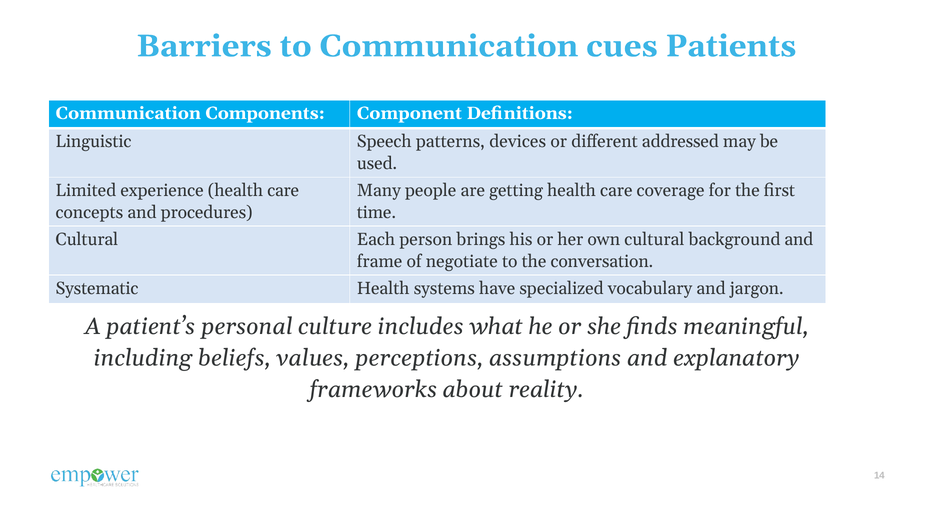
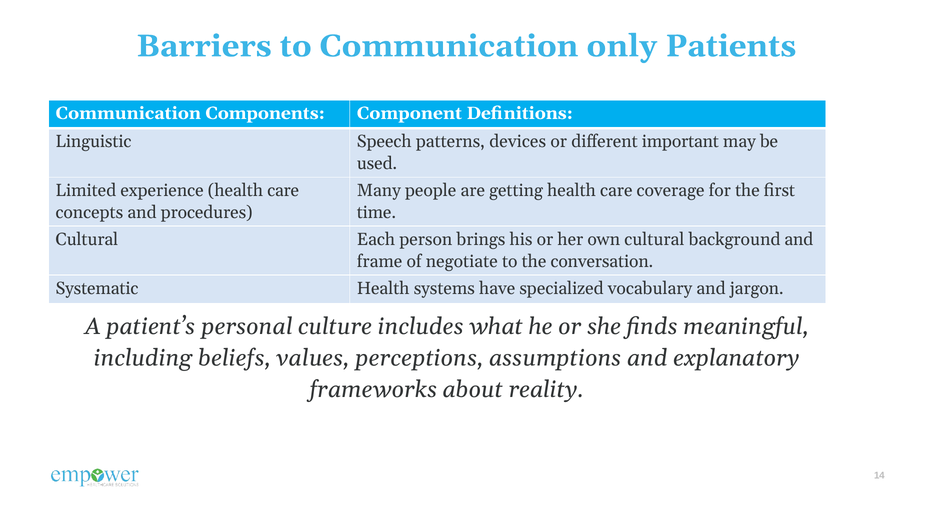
cues: cues -> only (622, 46)
addressed: addressed -> important (680, 142)
